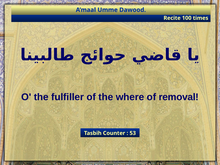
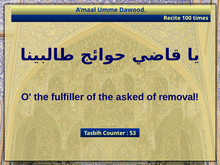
where: where -> asked (130, 97)
